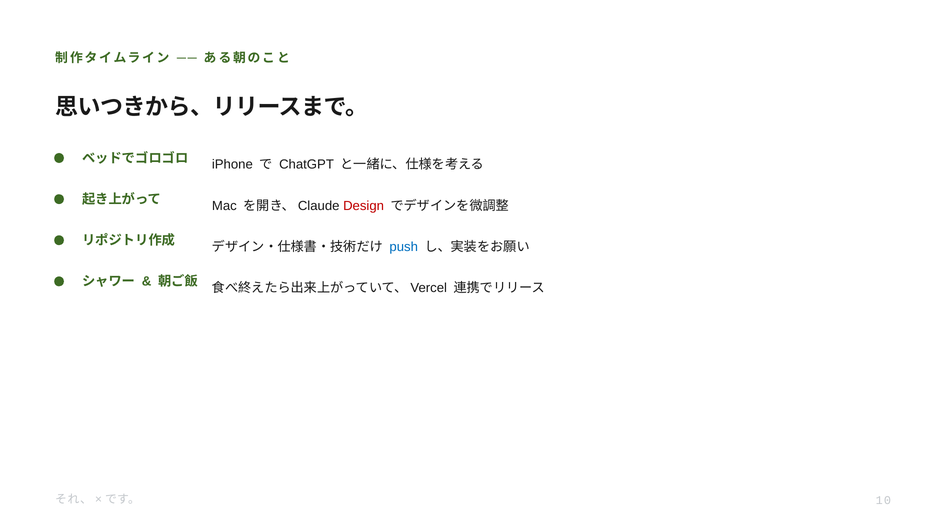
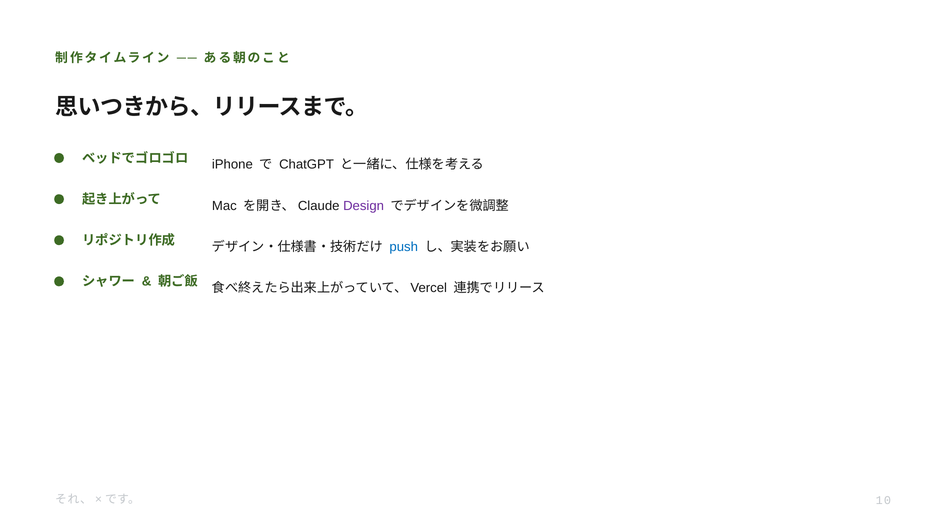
Design colour: red -> purple (364, 206)
